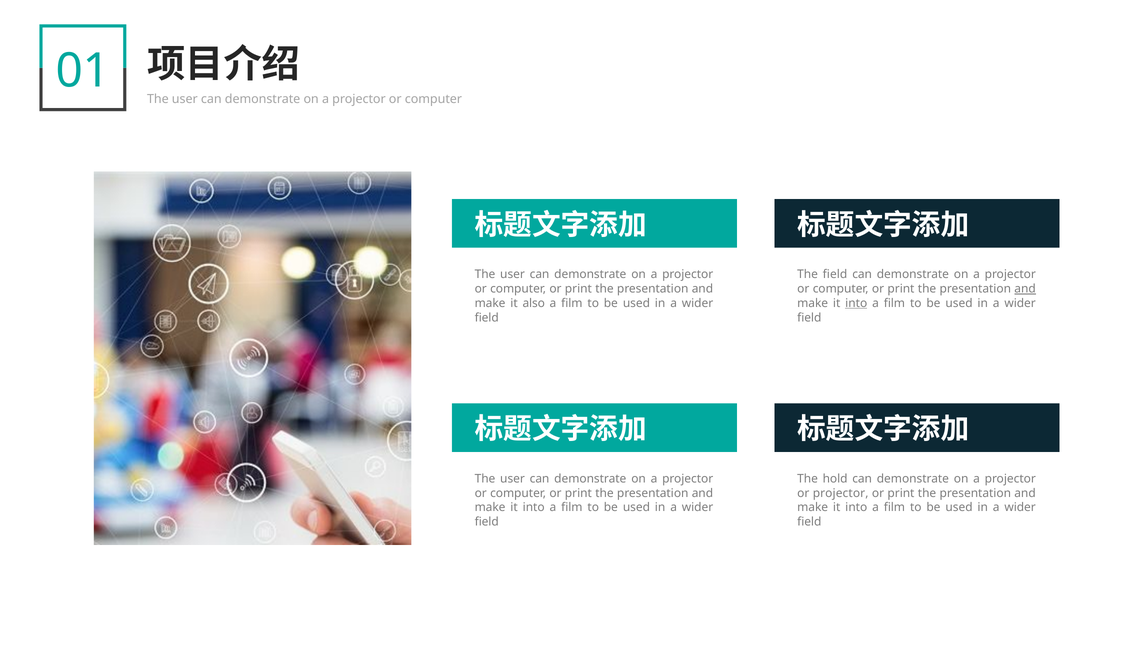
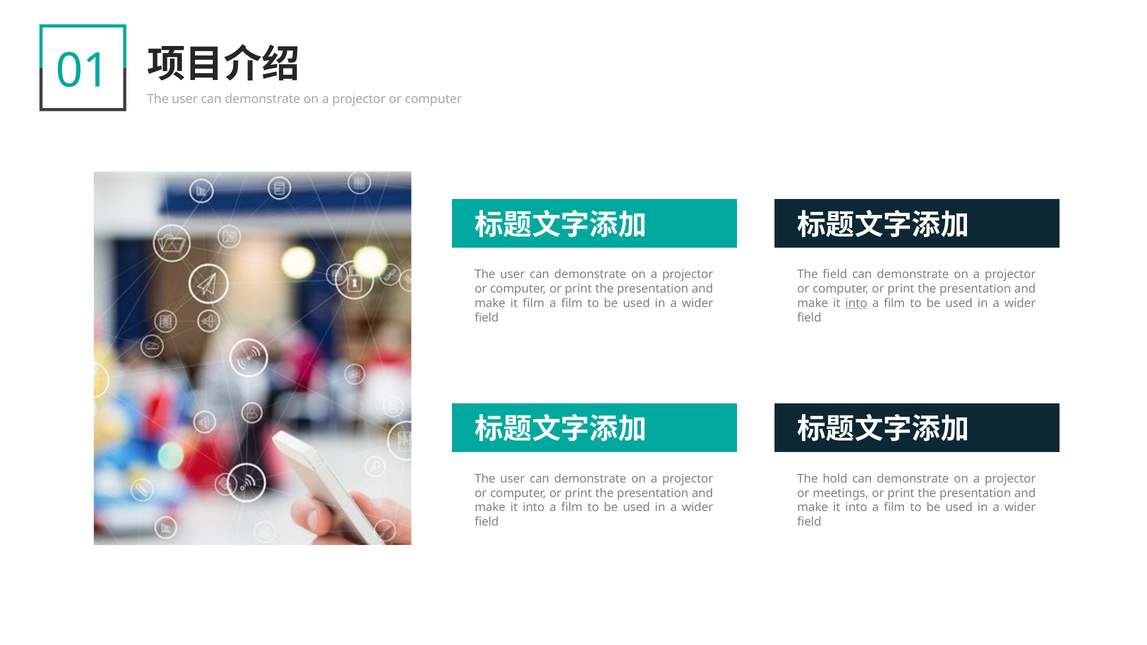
and underline: present -> none (1025, 289)
it also: also -> film (534, 303)
or projector: projector -> meetings (841, 493)
